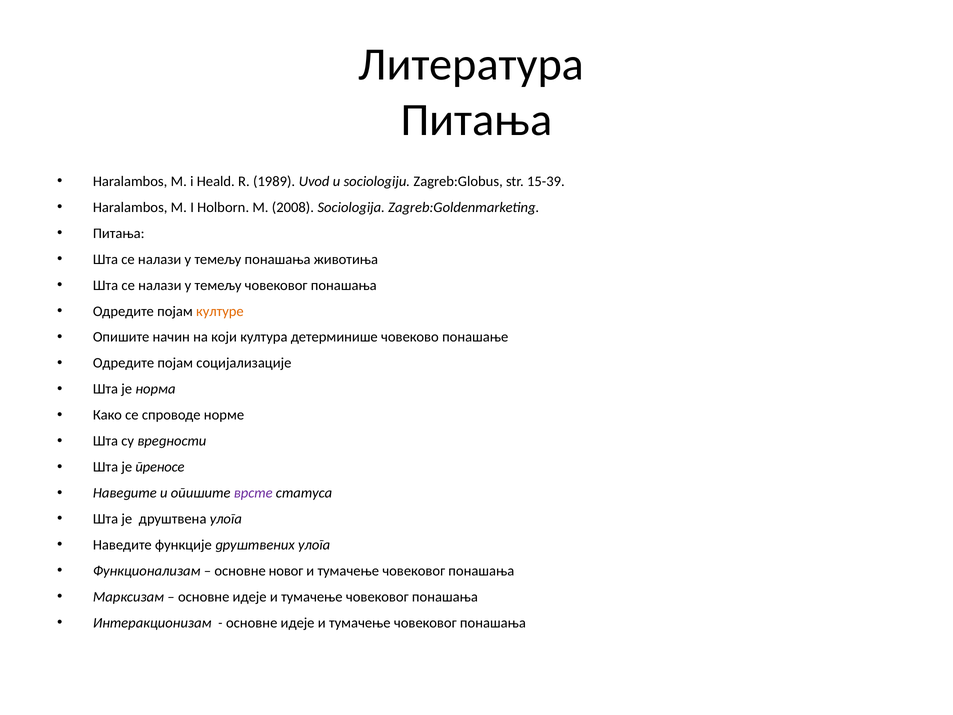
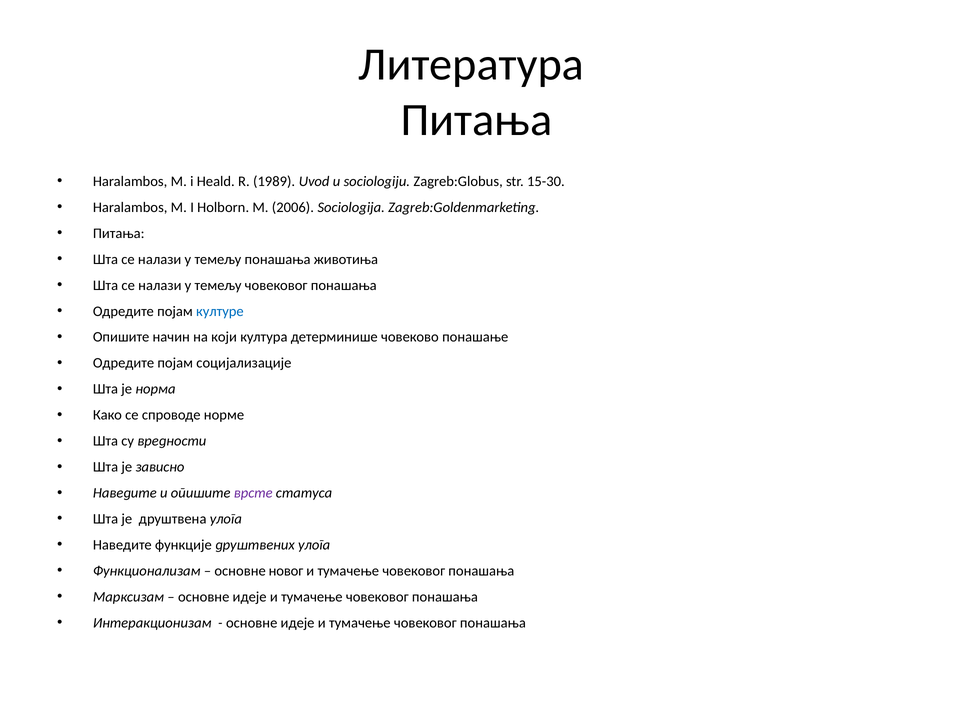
15-39: 15-39 -> 15-30 (546, 181)
2008: 2008 -> 2006 (293, 207)
културе colour: orange -> blue (220, 311)
преносе: преносе -> зависно (160, 467)
